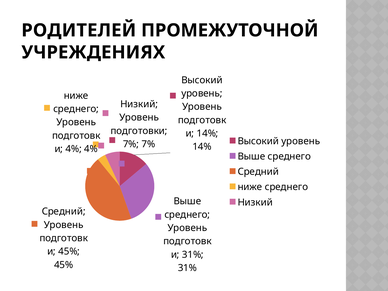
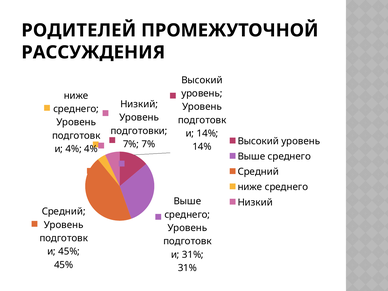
УЧРЕЖДЕНИЯХ: УЧРЕЖДЕНИЯХ -> РАССУЖДЕНИЯ (93, 52)
